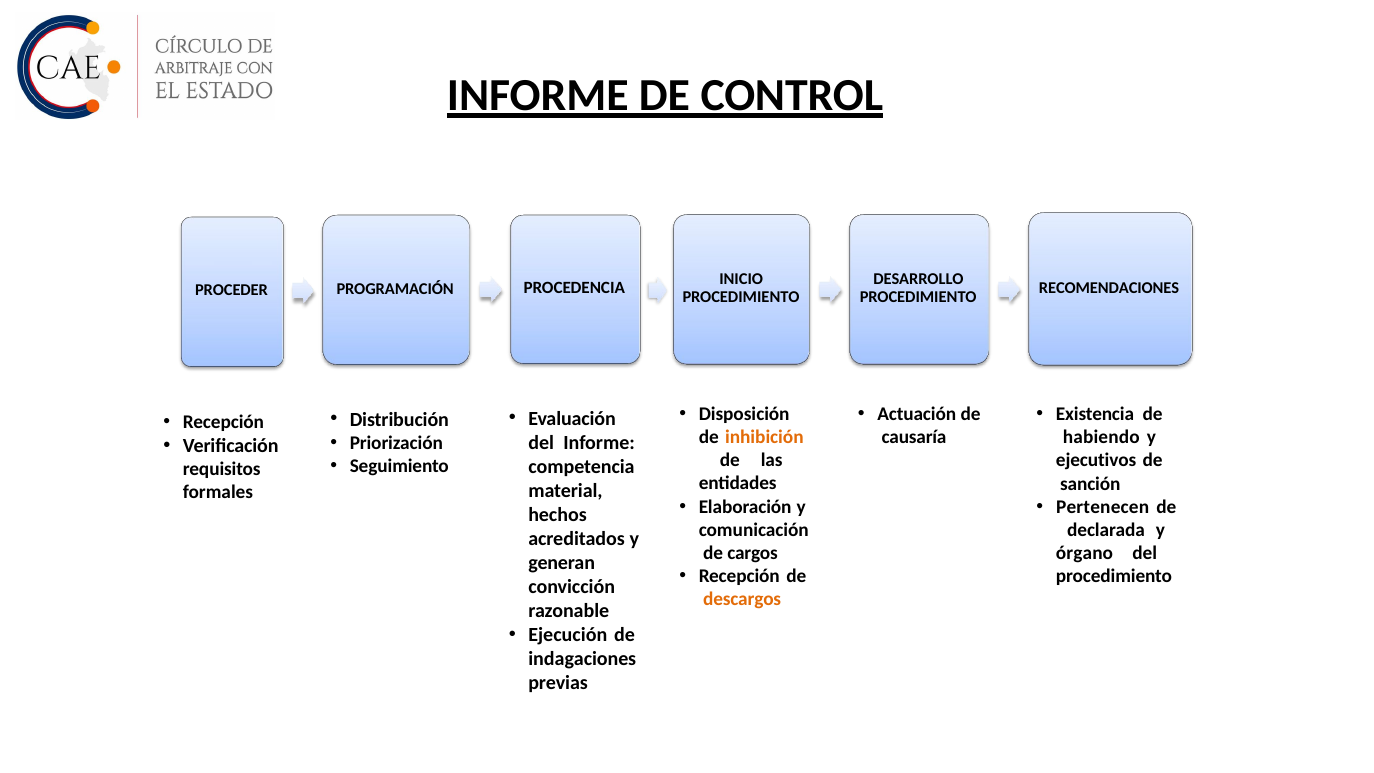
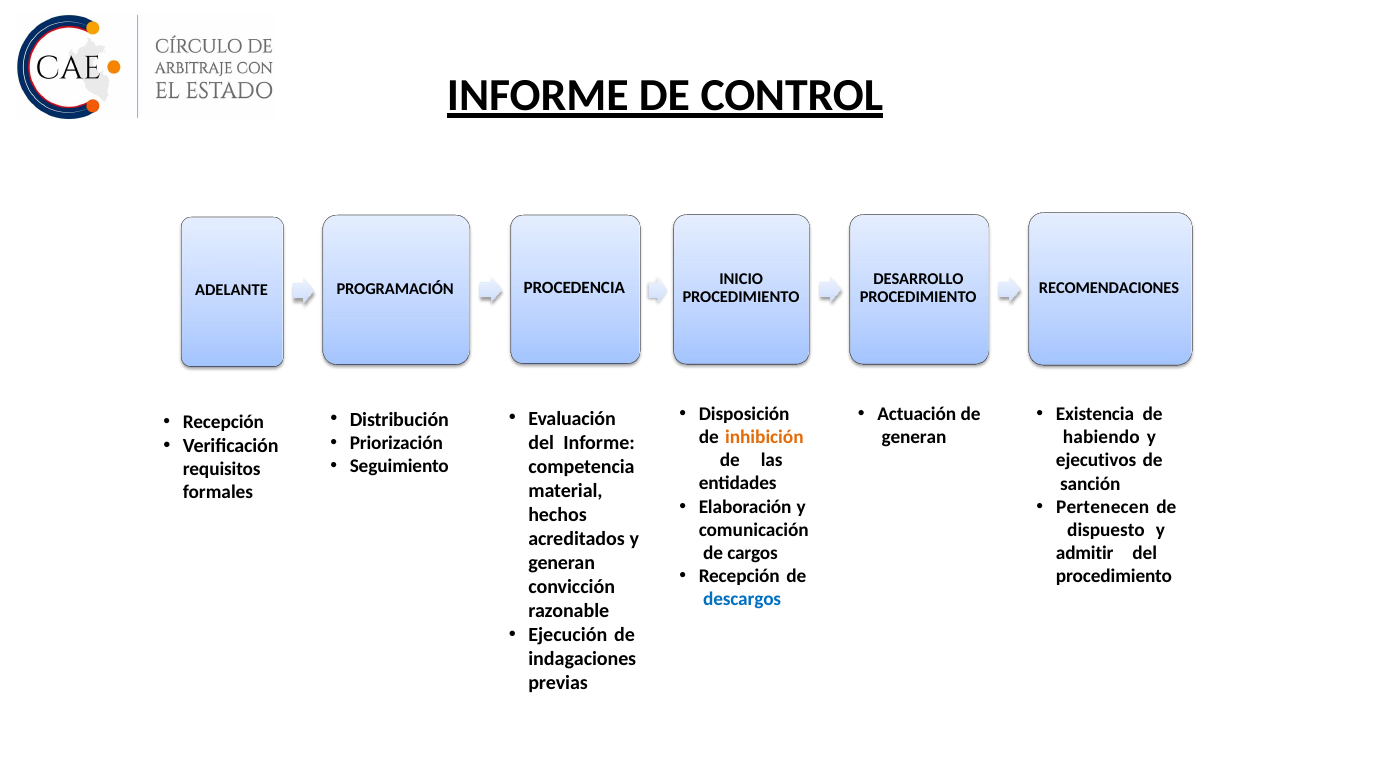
PROCEDER: PROCEDER -> ADELANTE (231, 290)
causaría: causaría -> generan (914, 437)
declarada: declarada -> dispuesto (1106, 530)
órgano: órgano -> admitir (1085, 553)
descargos colour: orange -> blue (742, 599)
